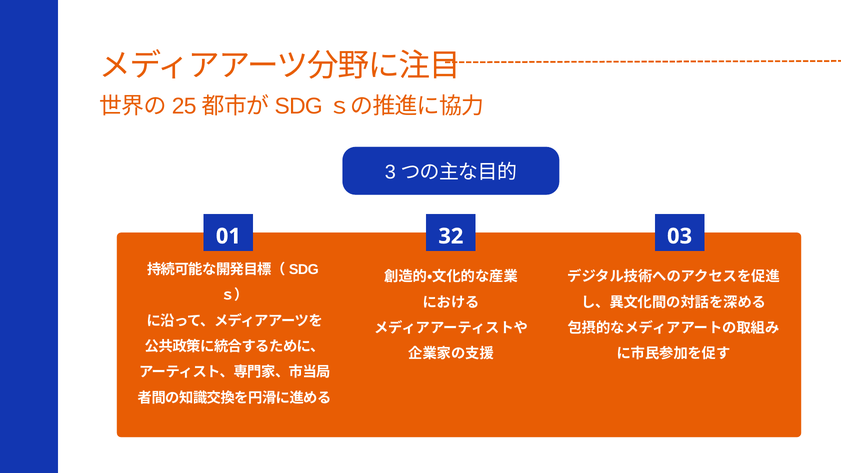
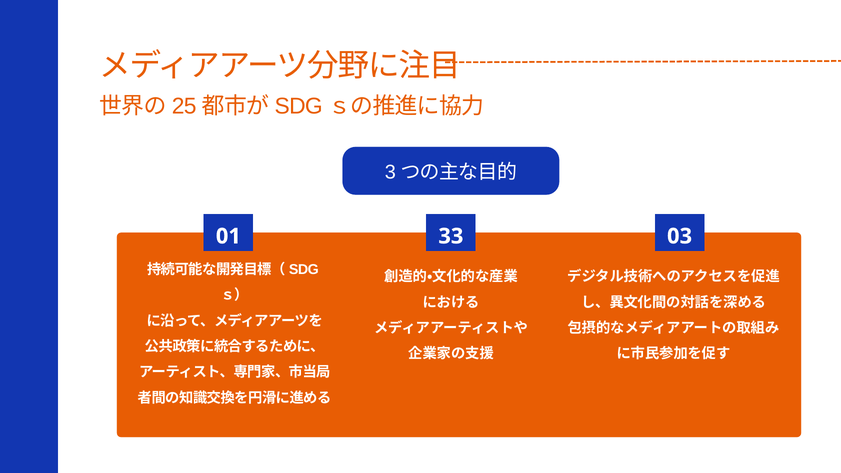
32: 32 -> 33 (451, 236)
